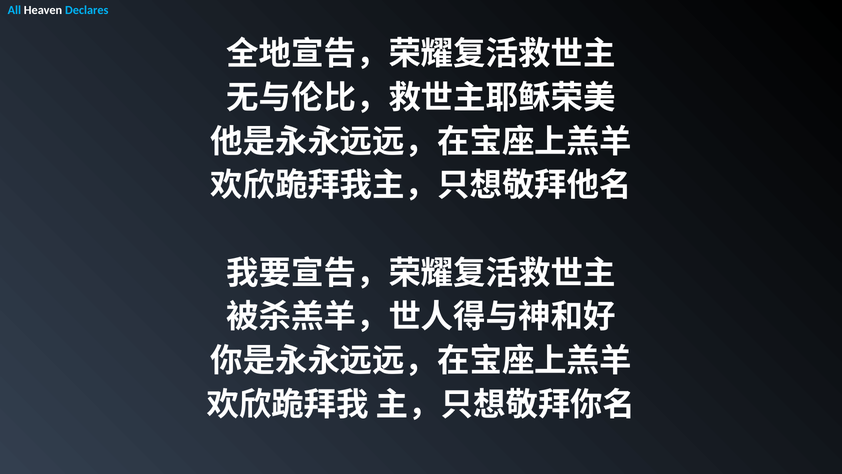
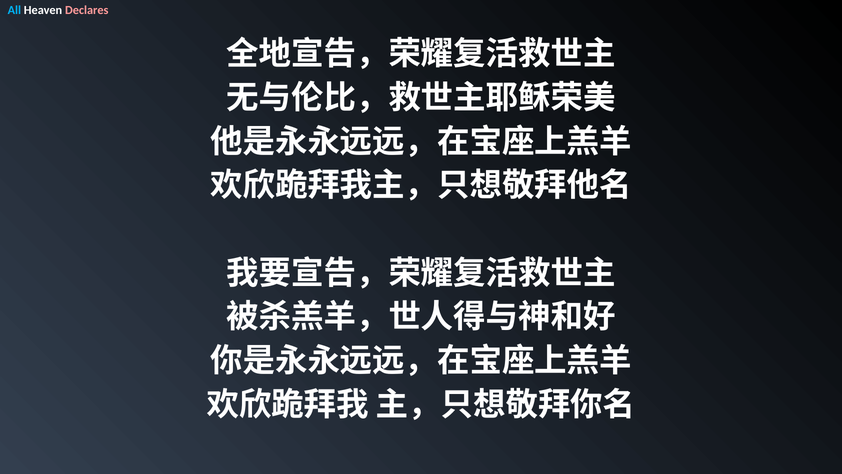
Declares colour: light blue -> pink (87, 10)
